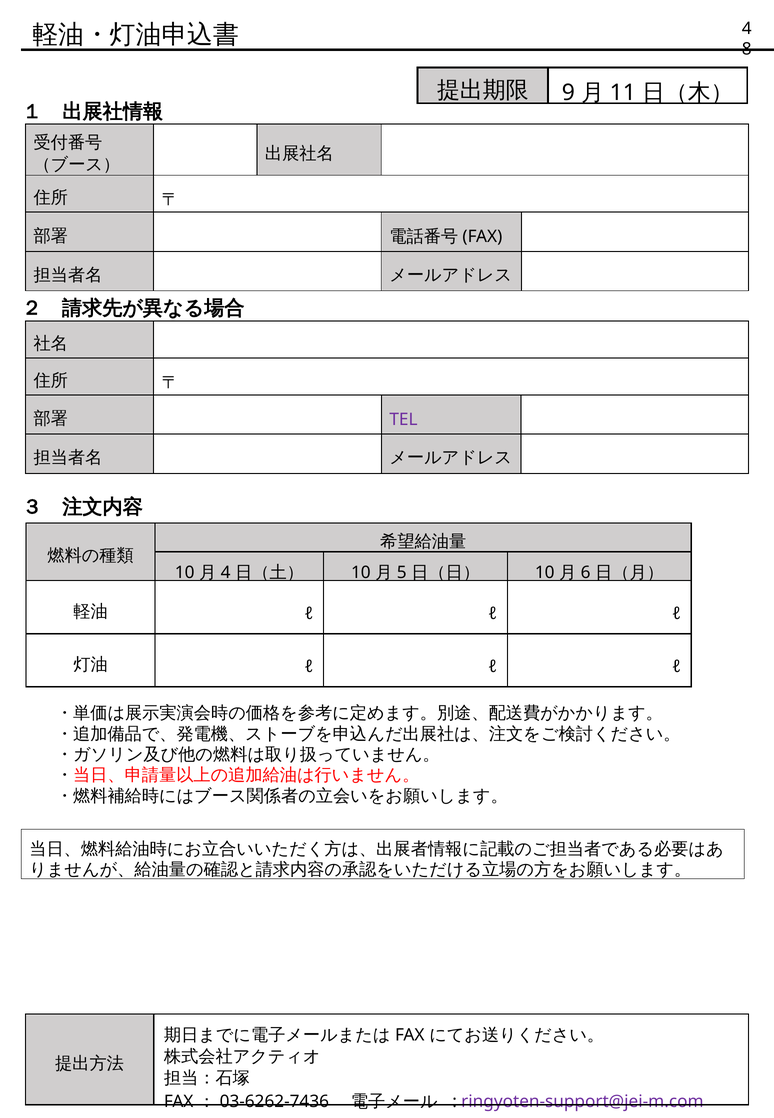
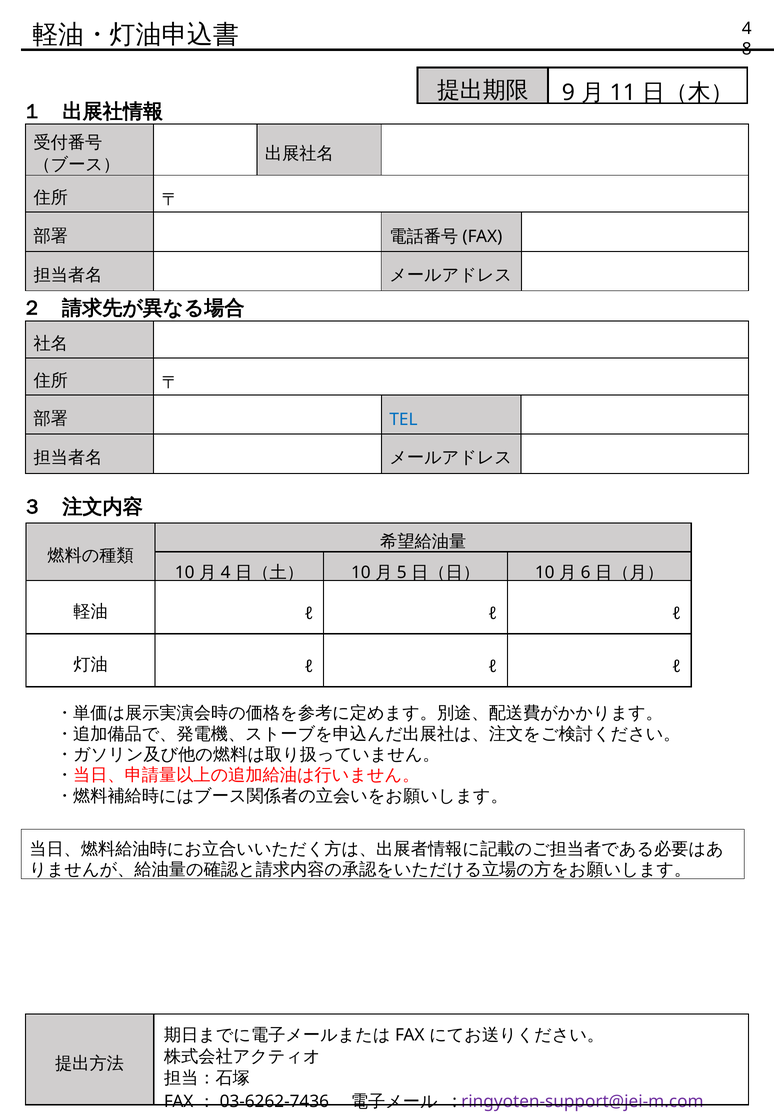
TEL colour: purple -> blue (403, 420)
